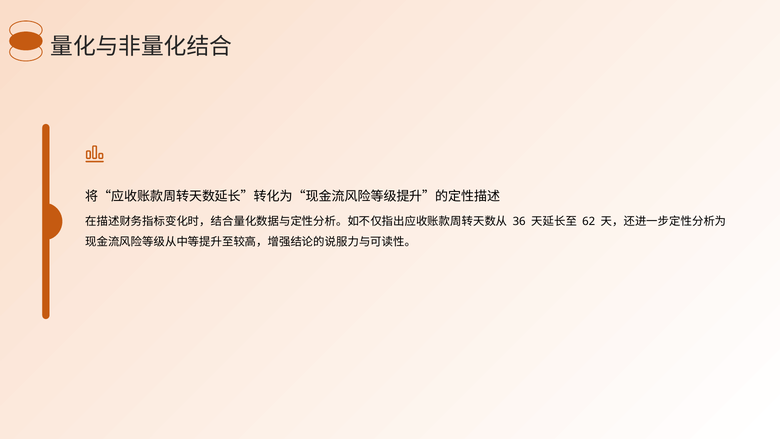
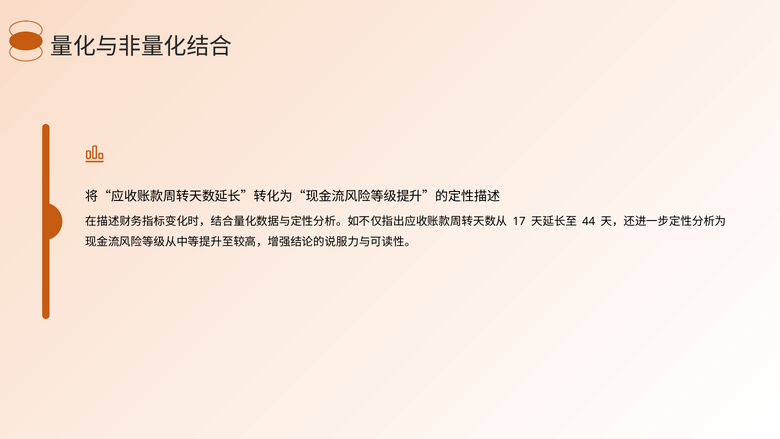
36: 36 -> 17 (519, 221)
62: 62 -> 44 (589, 221)
